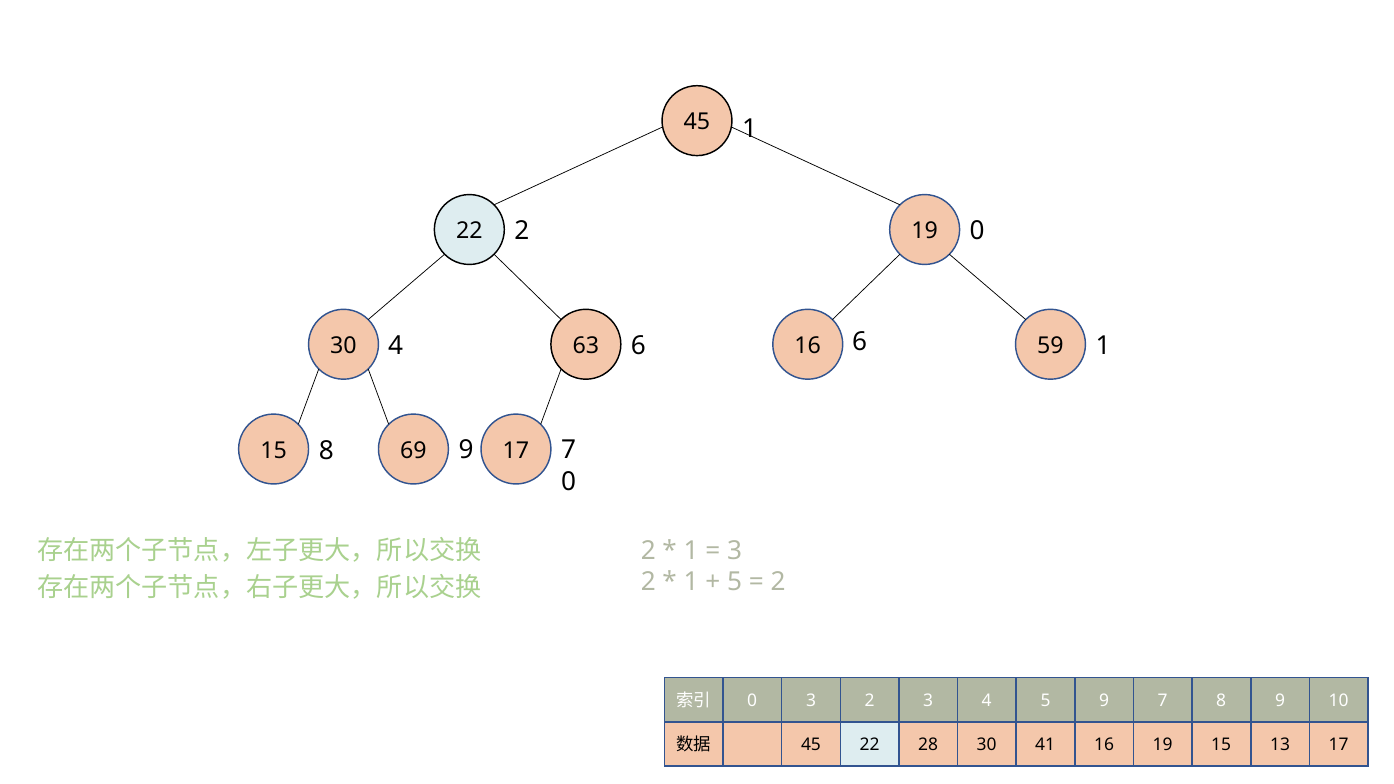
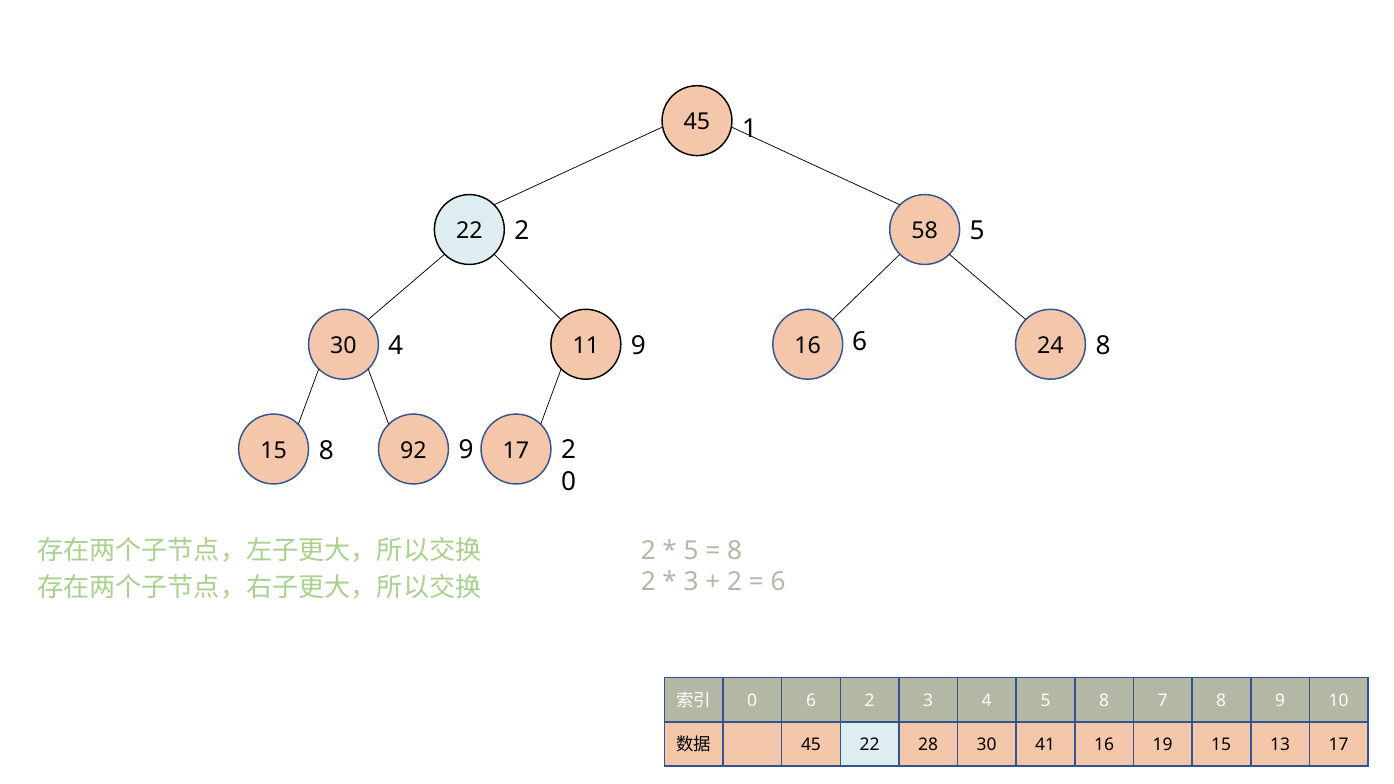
2 0: 0 -> 5 (977, 231)
22 19: 19 -> 58 (925, 231)
4 6: 6 -> 9 (638, 346)
6 1: 1 -> 8 (1103, 346)
63: 63 -> 11 (586, 346)
59: 59 -> 24 (1050, 346)
7: 7 -> 2 (569, 450)
69: 69 -> 92 (413, 451)
1: 1 -> 5 (691, 551)
3: 3 -> 8 (735, 551)
1: 1 -> 3 (691, 582)
5: 5 -> 2 (735, 582)
2: 2 -> 6 (778, 582)
0 3: 3 -> 6 (811, 701)
5 9: 9 -> 8 (1104, 701)
